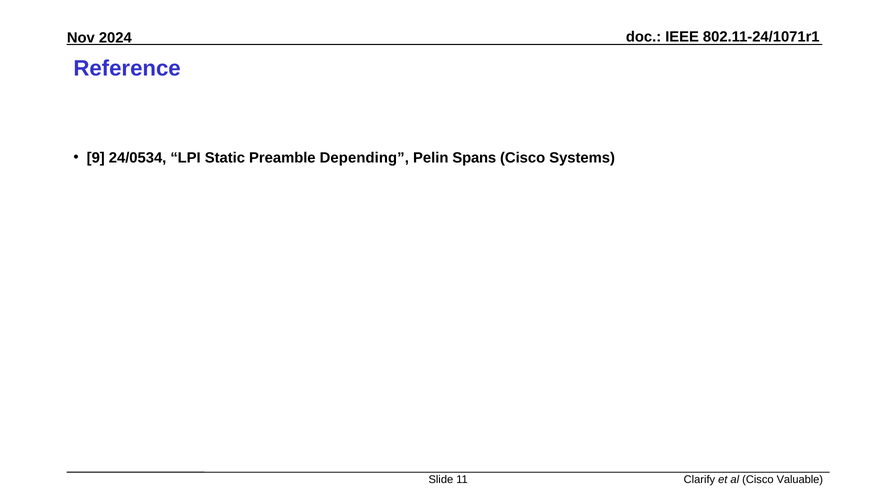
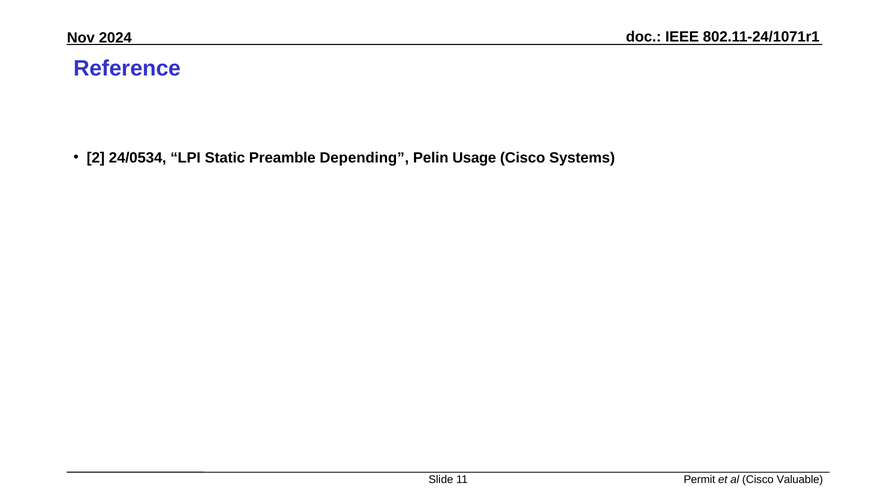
9: 9 -> 2 (96, 158)
Spans: Spans -> Usage (474, 158)
Clarify: Clarify -> Permit (699, 480)
